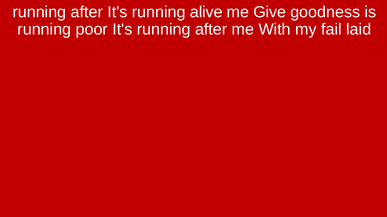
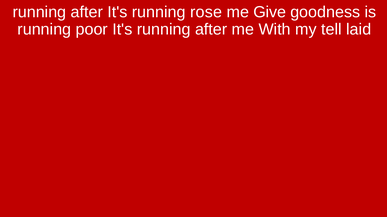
alive: alive -> rose (206, 12)
fail: fail -> tell (331, 29)
